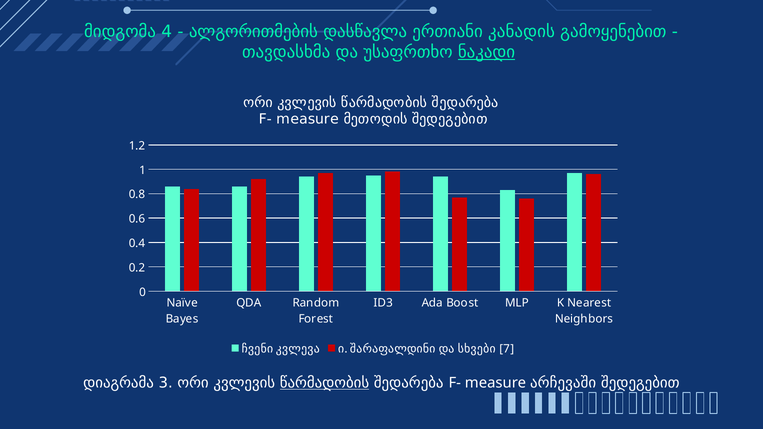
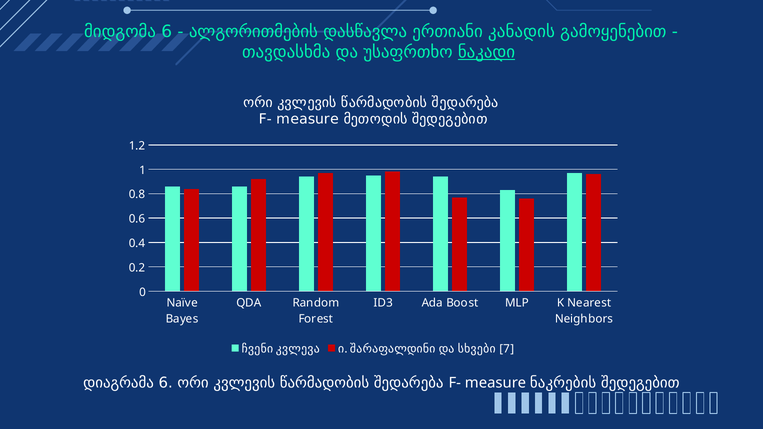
მიდგომა 4: 4 -> 6 (167, 32)
დიაგრამა 3: 3 -> 6 (166, 383)
წარმადობის underline: present -> none (325, 383)
არჩევაში: არჩევაში -> ნაკრების (563, 383)
